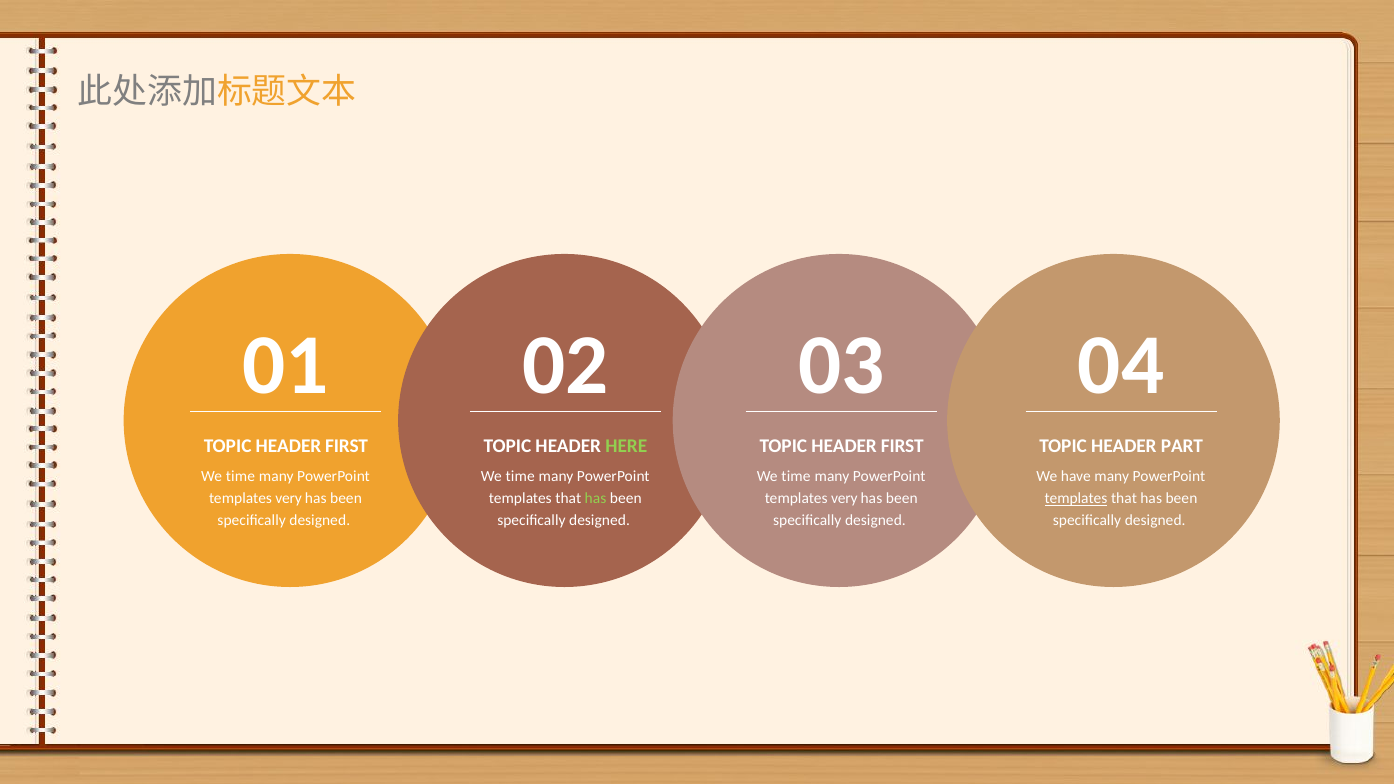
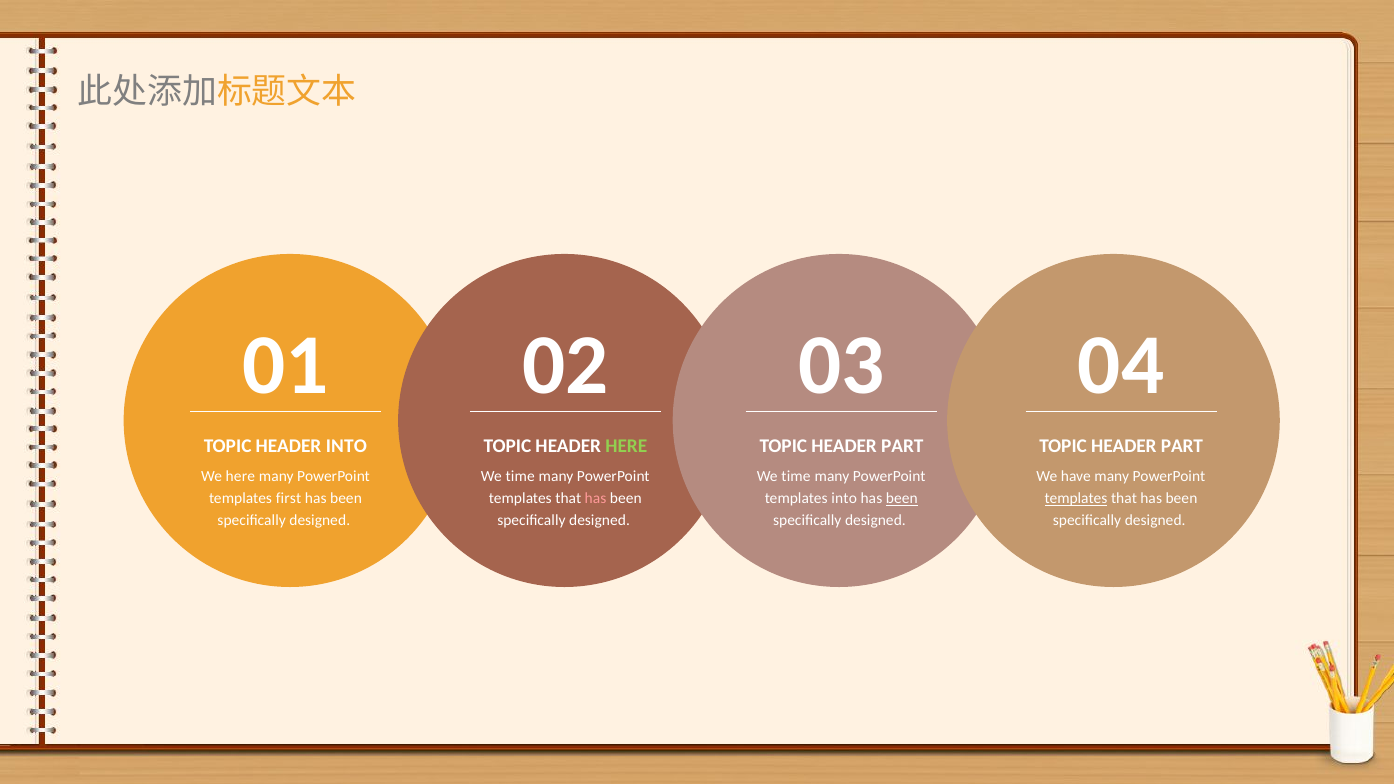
FIRST: FIRST -> INTO (346, 446)
FIRST: FIRST -> PART (902, 446)
time: time -> here (240, 477)
very: very -> first (289, 499)
has colour: light green -> pink (596, 499)
very: very -> into (844, 499)
been underline: none -> present (902, 499)
